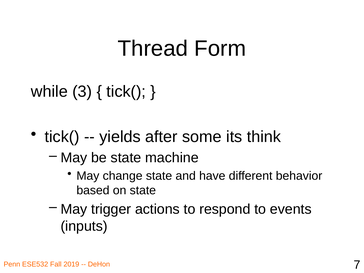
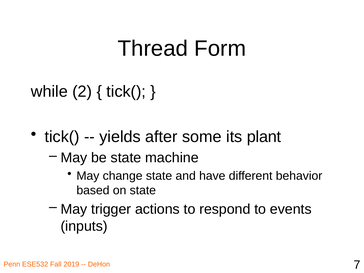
3: 3 -> 2 (82, 92)
think: think -> plant (264, 137)
